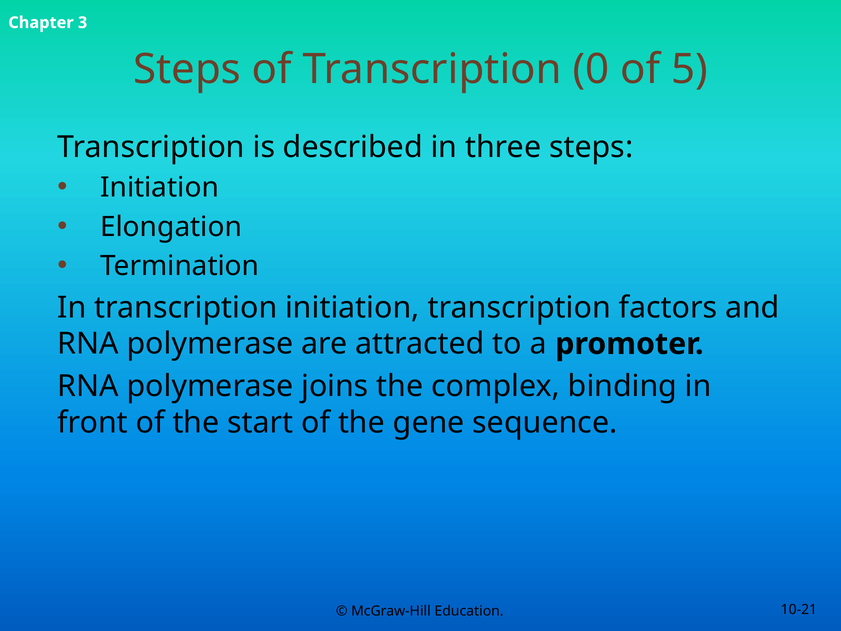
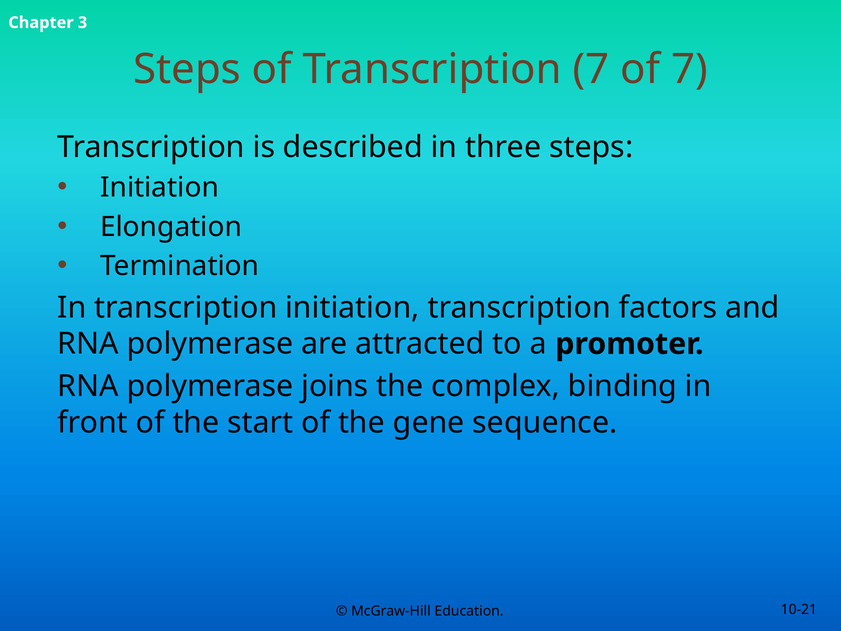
Transcription 0: 0 -> 7 (591, 69)
of 5: 5 -> 7 (689, 69)
